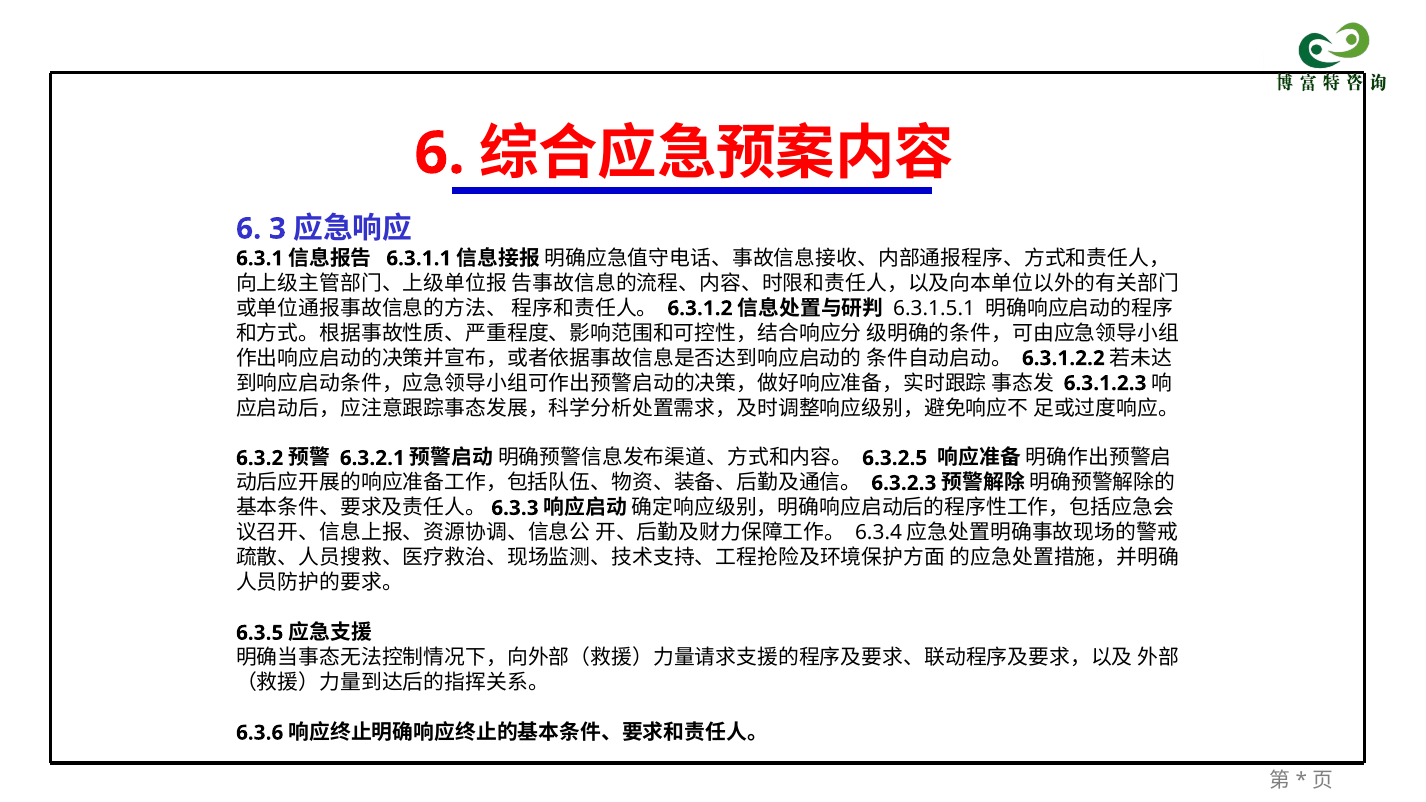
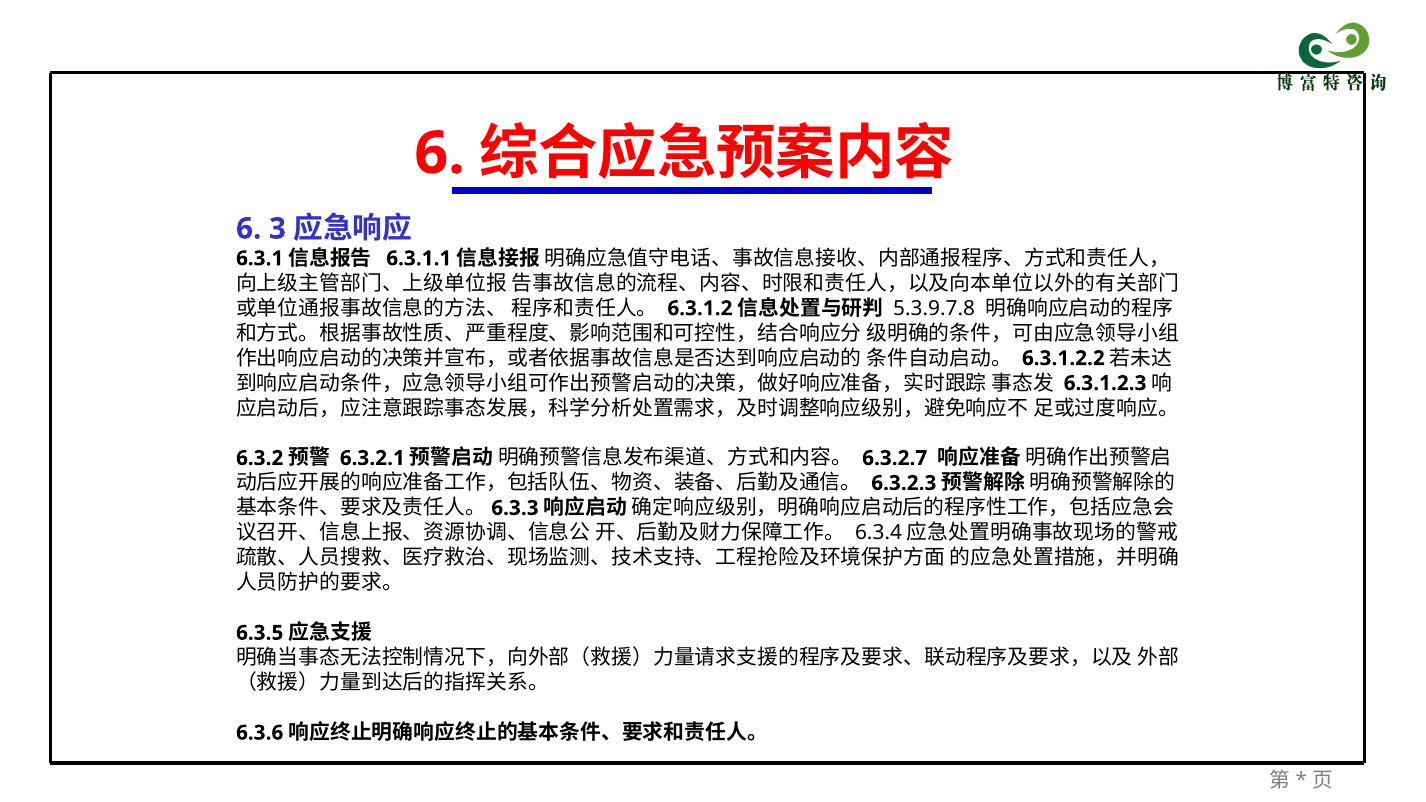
6.3.1.5.1: 6.3.1.5.1 -> 5.3.9.7.8 (934, 308)
6.3.2.5: 6.3.2.5 -> 6.3.2.7 (895, 458)
